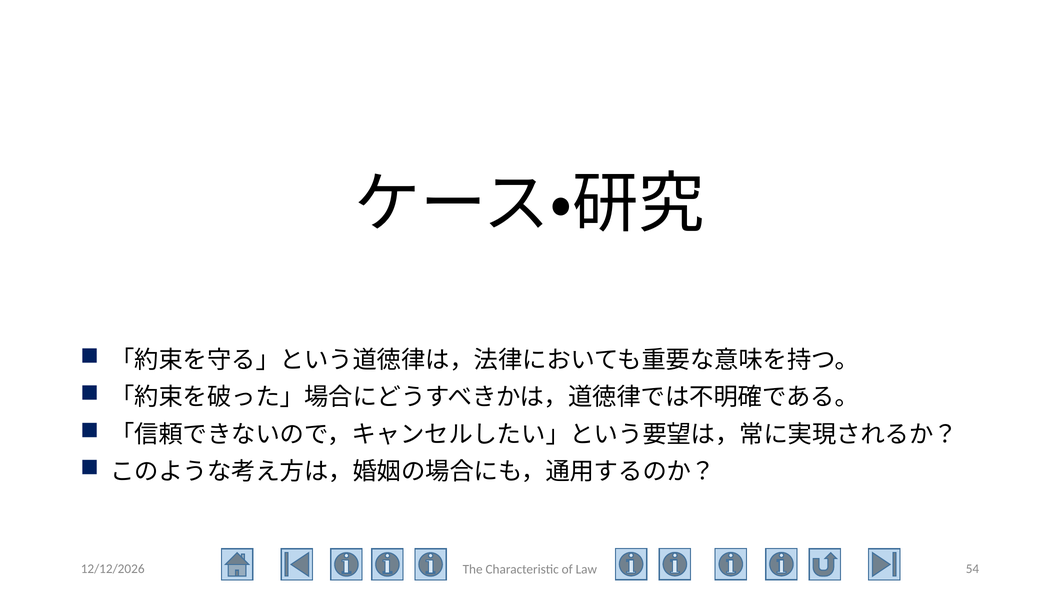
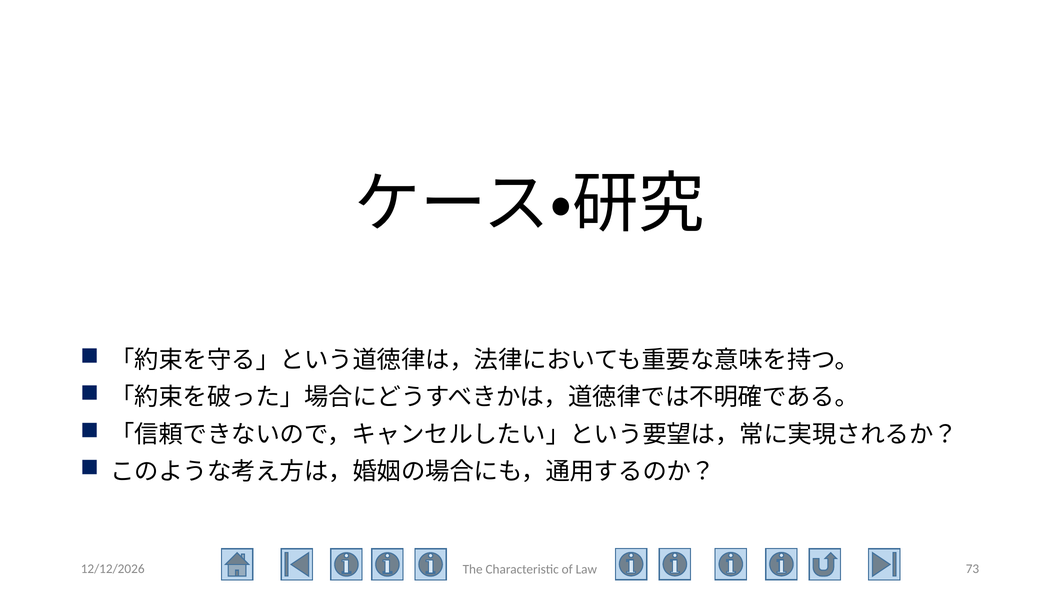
54: 54 -> 73 (972, 569)
